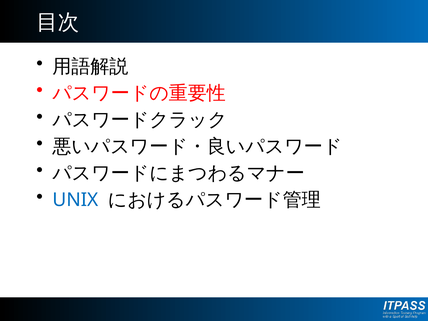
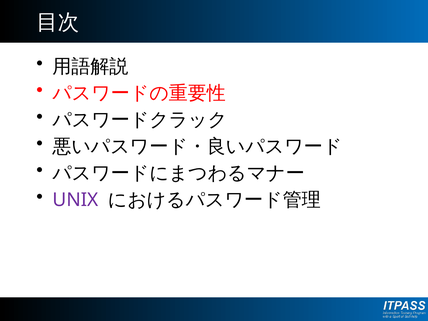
UNIX colour: blue -> purple (75, 200)
